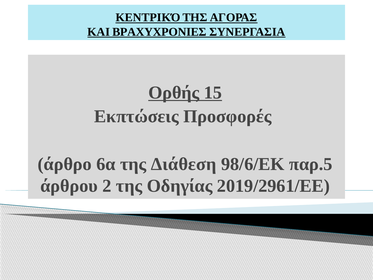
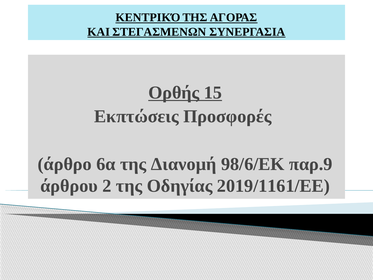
ΒΡΑΧΥΧΡΟΝΙΕΣ: ΒΡΑΧΥΧΡΟΝΙΕΣ -> ΣΤΕΓΑΣΜΕΝΩΝ (159, 32)
Διάθεση: Διάθεση -> Διανομή (184, 164)
παρ.5: παρ.5 -> παρ.9 (311, 164)
2019/2961/ΕΕ: 2019/2961/ΕΕ -> 2019/1161/ΕΕ (273, 186)
